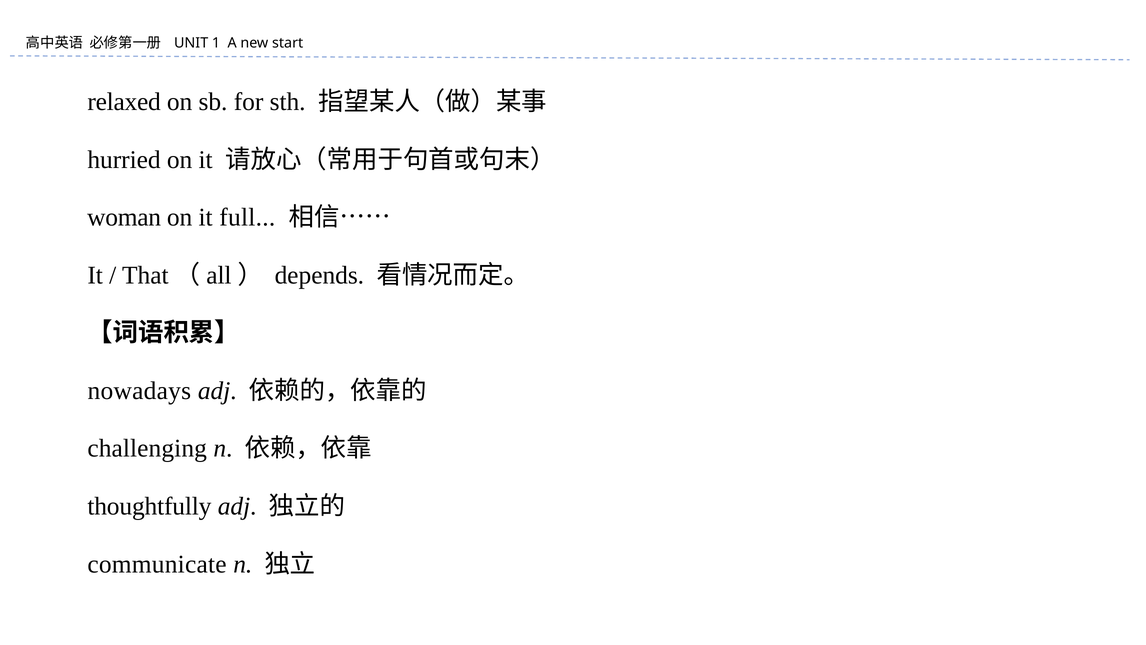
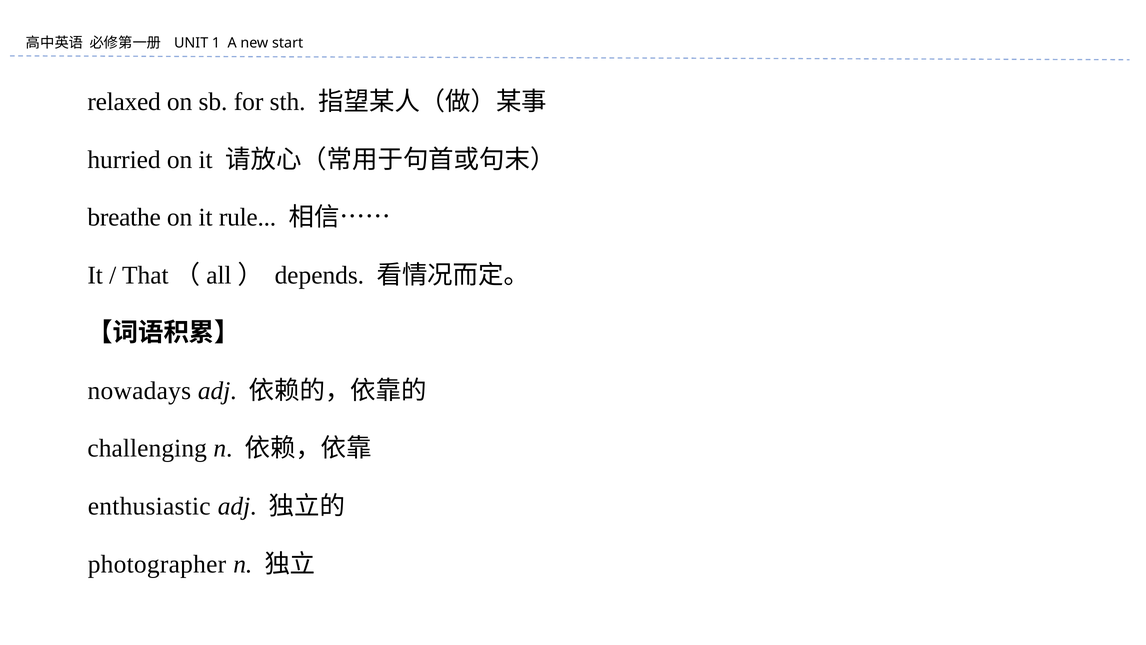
woman: woman -> breathe (124, 217)
full: full -> rule (248, 217)
thoughtfully: thoughtfully -> enthusiastic (149, 506)
communicate: communicate -> photographer (157, 564)
